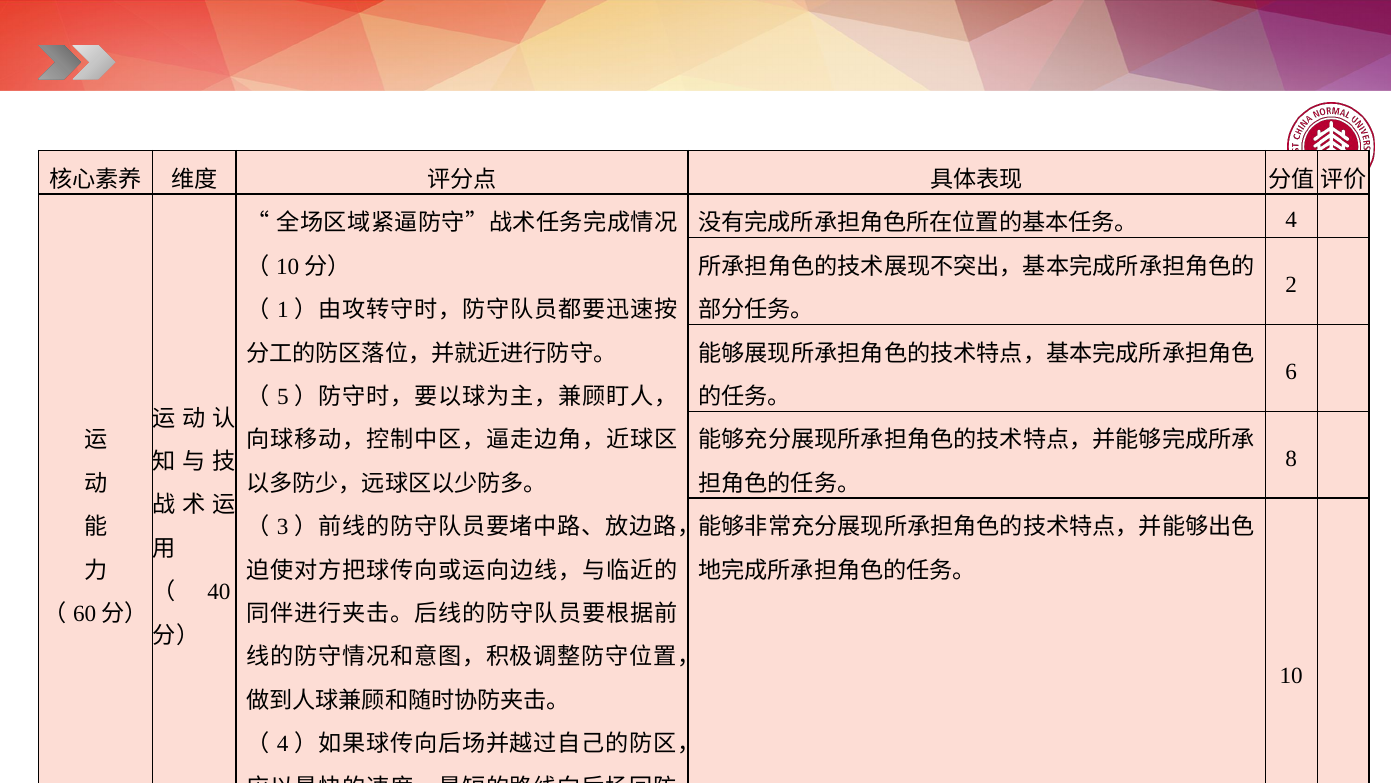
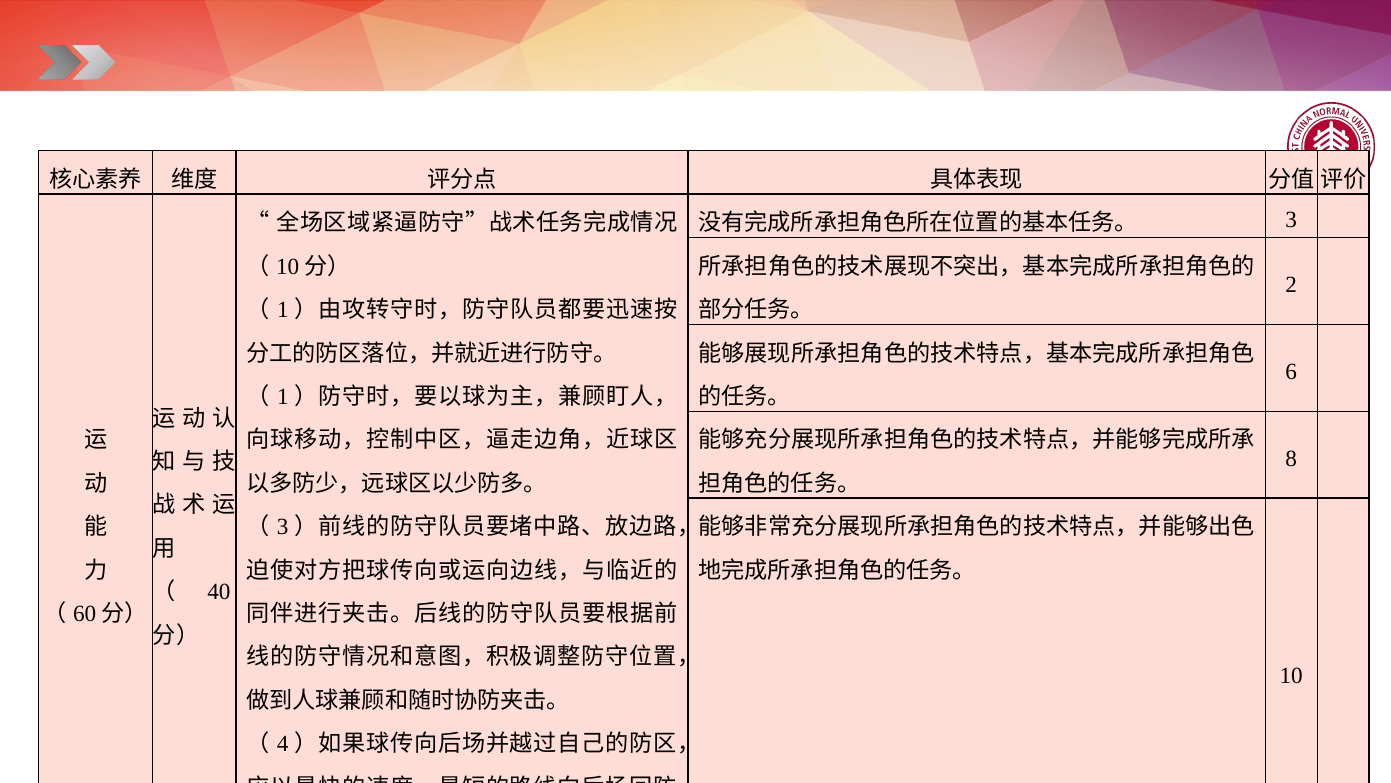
4: 4 -> 3 (1291, 220)
5: 5 -> 1 (283, 397)
